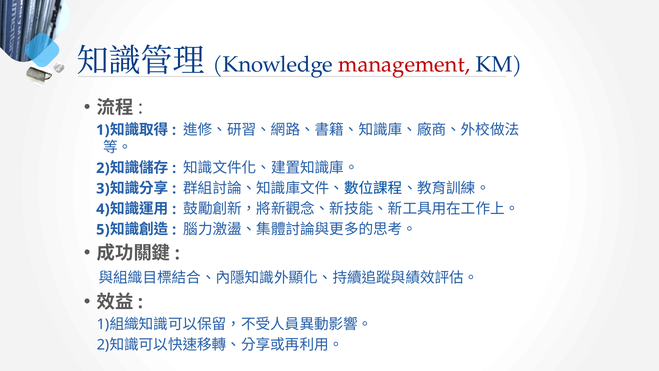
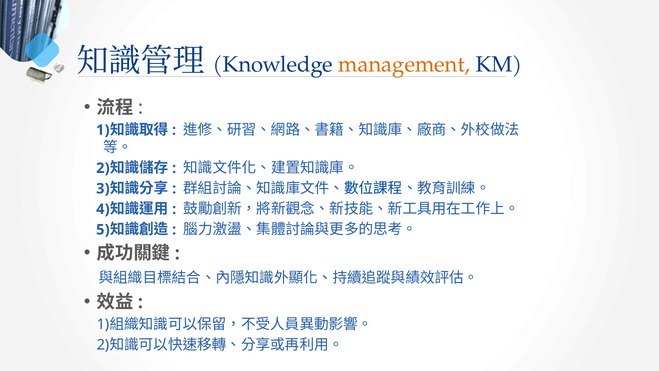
management colour: red -> orange (404, 65)
